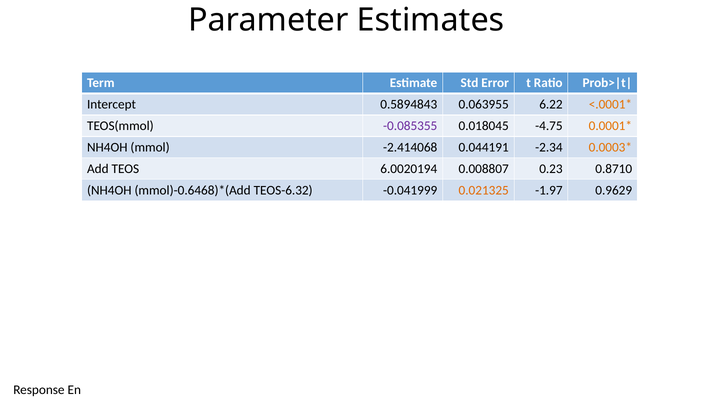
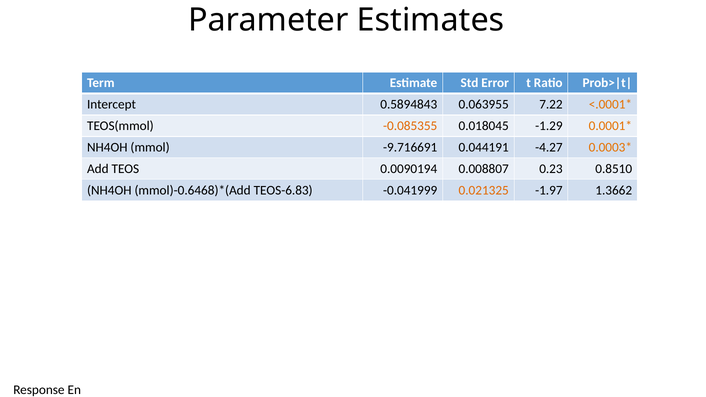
6.22: 6.22 -> 7.22 (551, 104)
-0.085355 colour: purple -> orange (410, 126)
-4.75: -4.75 -> -1.29 (549, 126)
-2.414068: -2.414068 -> -9.716691 (410, 147)
-2.34: -2.34 -> -4.27 (549, 147)
6.0020194: 6.0020194 -> 0.0090194 (409, 169)
0.8710: 0.8710 -> 0.8510 (614, 169)
TEOS-6.32: TEOS-6.32 -> TEOS-6.83 (283, 190)
0.9629: 0.9629 -> 1.3662 (614, 190)
